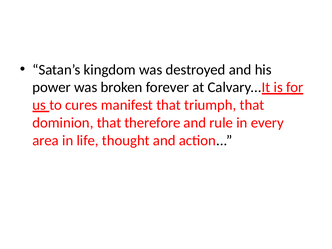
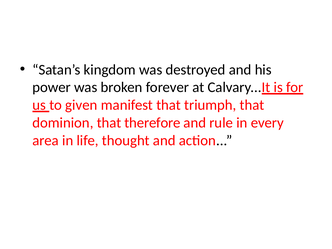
cures: cures -> given (81, 105)
